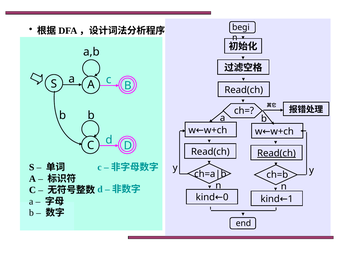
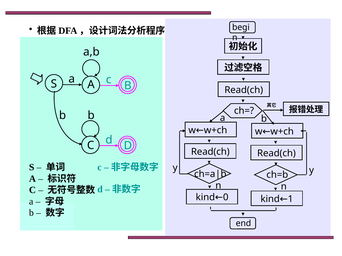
Read(ch underline: present -> none (276, 154)
